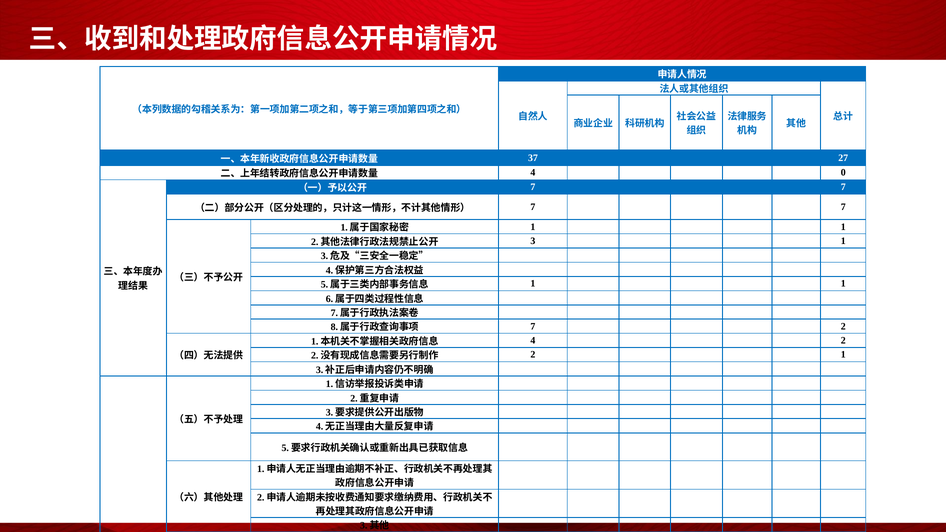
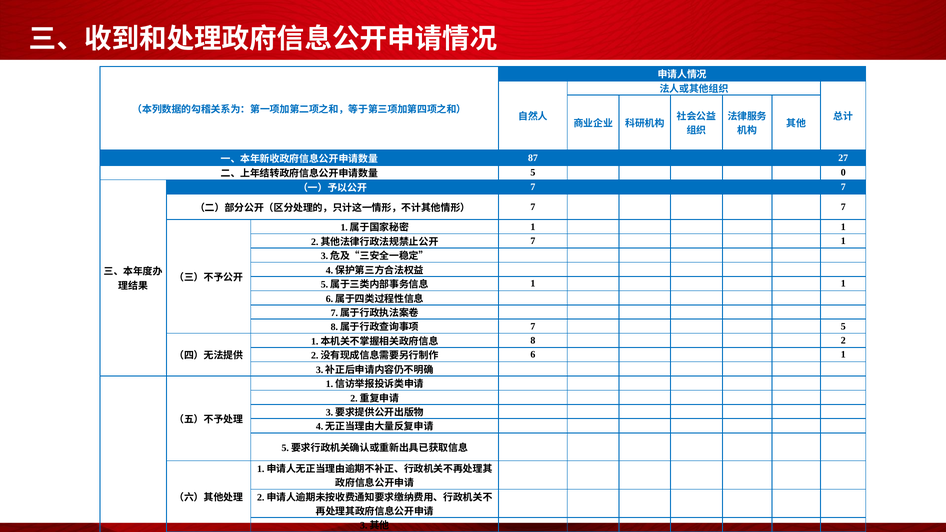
37: 37 -> 87 (533, 158)
4: 4 -> 5 (533, 173)
3: 3 -> 7 (533, 241)
7 2: 2 -> 5 (843, 326)
4: 4 -> 8 (533, 341)
2: 2 -> 6 (533, 355)
